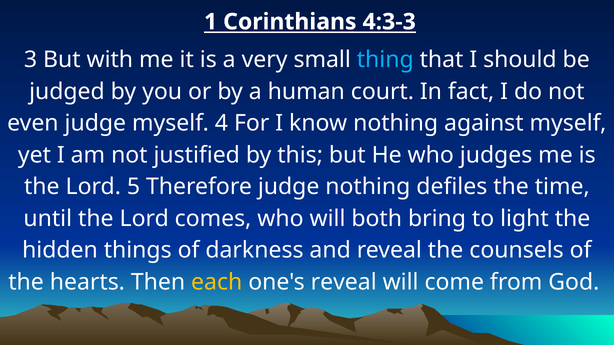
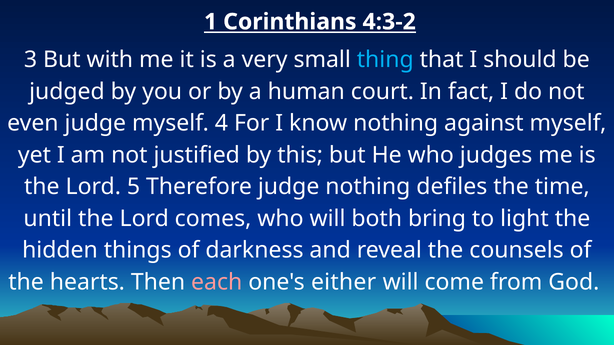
4:3-3: 4:3-3 -> 4:3-2 (389, 22)
each colour: yellow -> pink (217, 282)
one's reveal: reveal -> either (344, 282)
